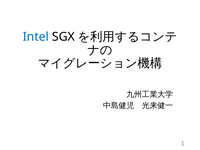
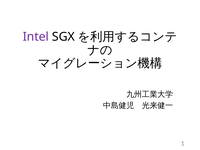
Intel colour: blue -> purple (36, 37)
